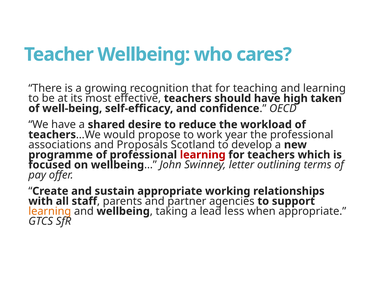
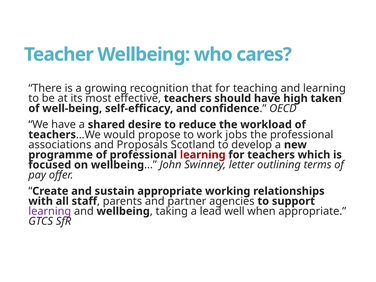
year: year -> jobs (236, 135)
learning colour: orange -> purple (50, 211)
less: less -> well (234, 211)
